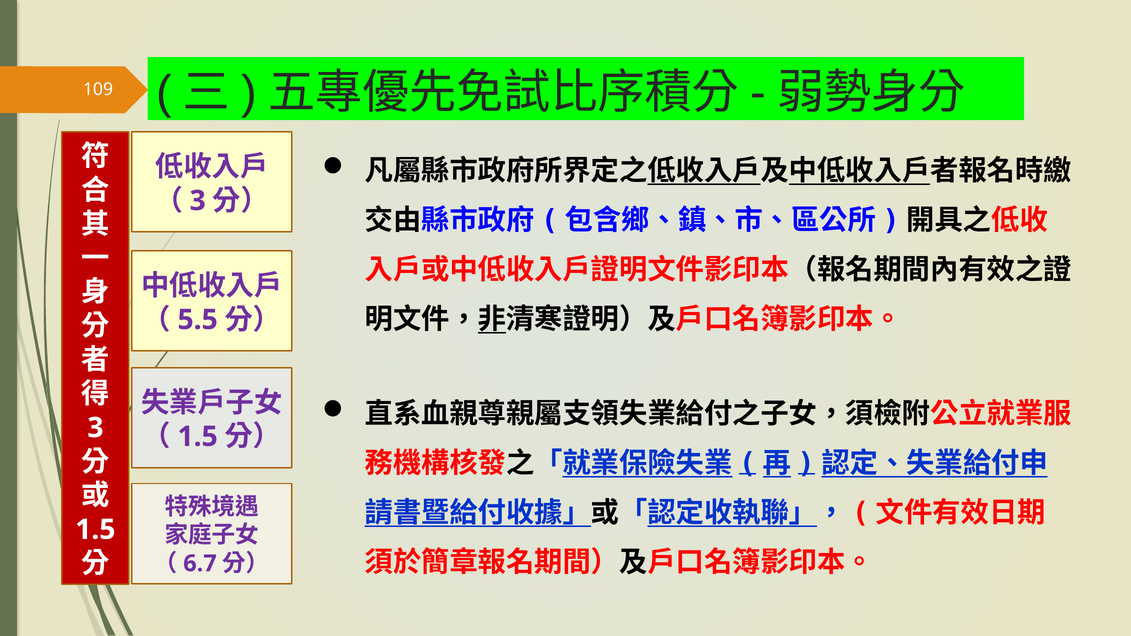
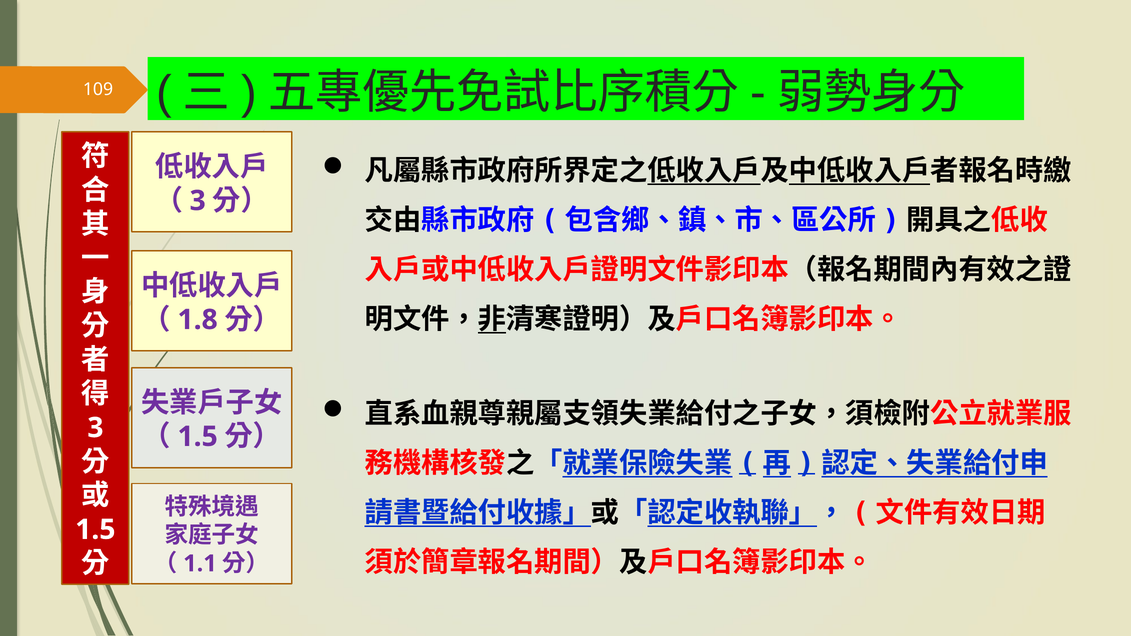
5.5: 5.5 -> 1.8 (198, 320)
6.7: 6.7 -> 1.1 (200, 564)
